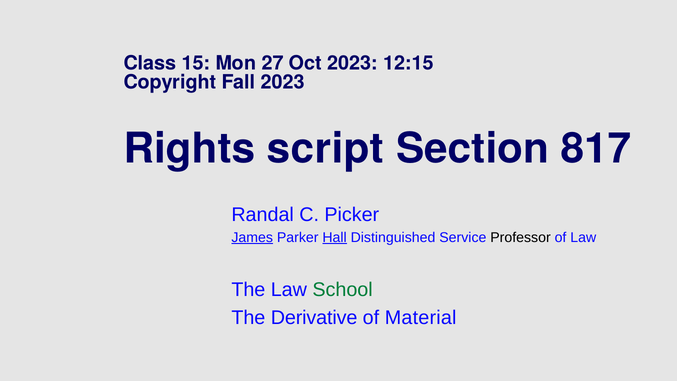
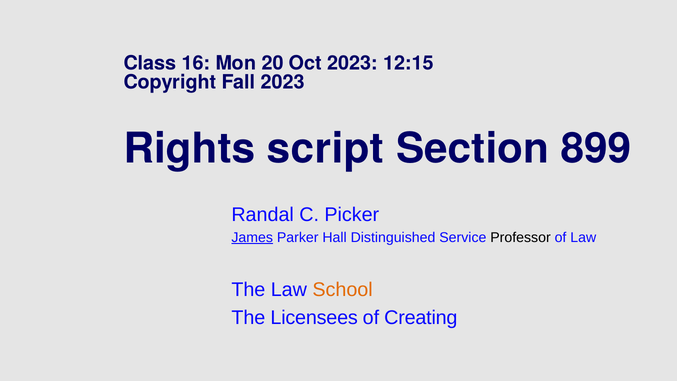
15: 15 -> 16 (196, 63)
27: 27 -> 20 (273, 63)
817: 817 -> 899 (596, 149)
Hall underline: present -> none (335, 237)
School colour: green -> orange (343, 290)
Derivative: Derivative -> Licensees (314, 317)
Material: Material -> Creating (421, 317)
